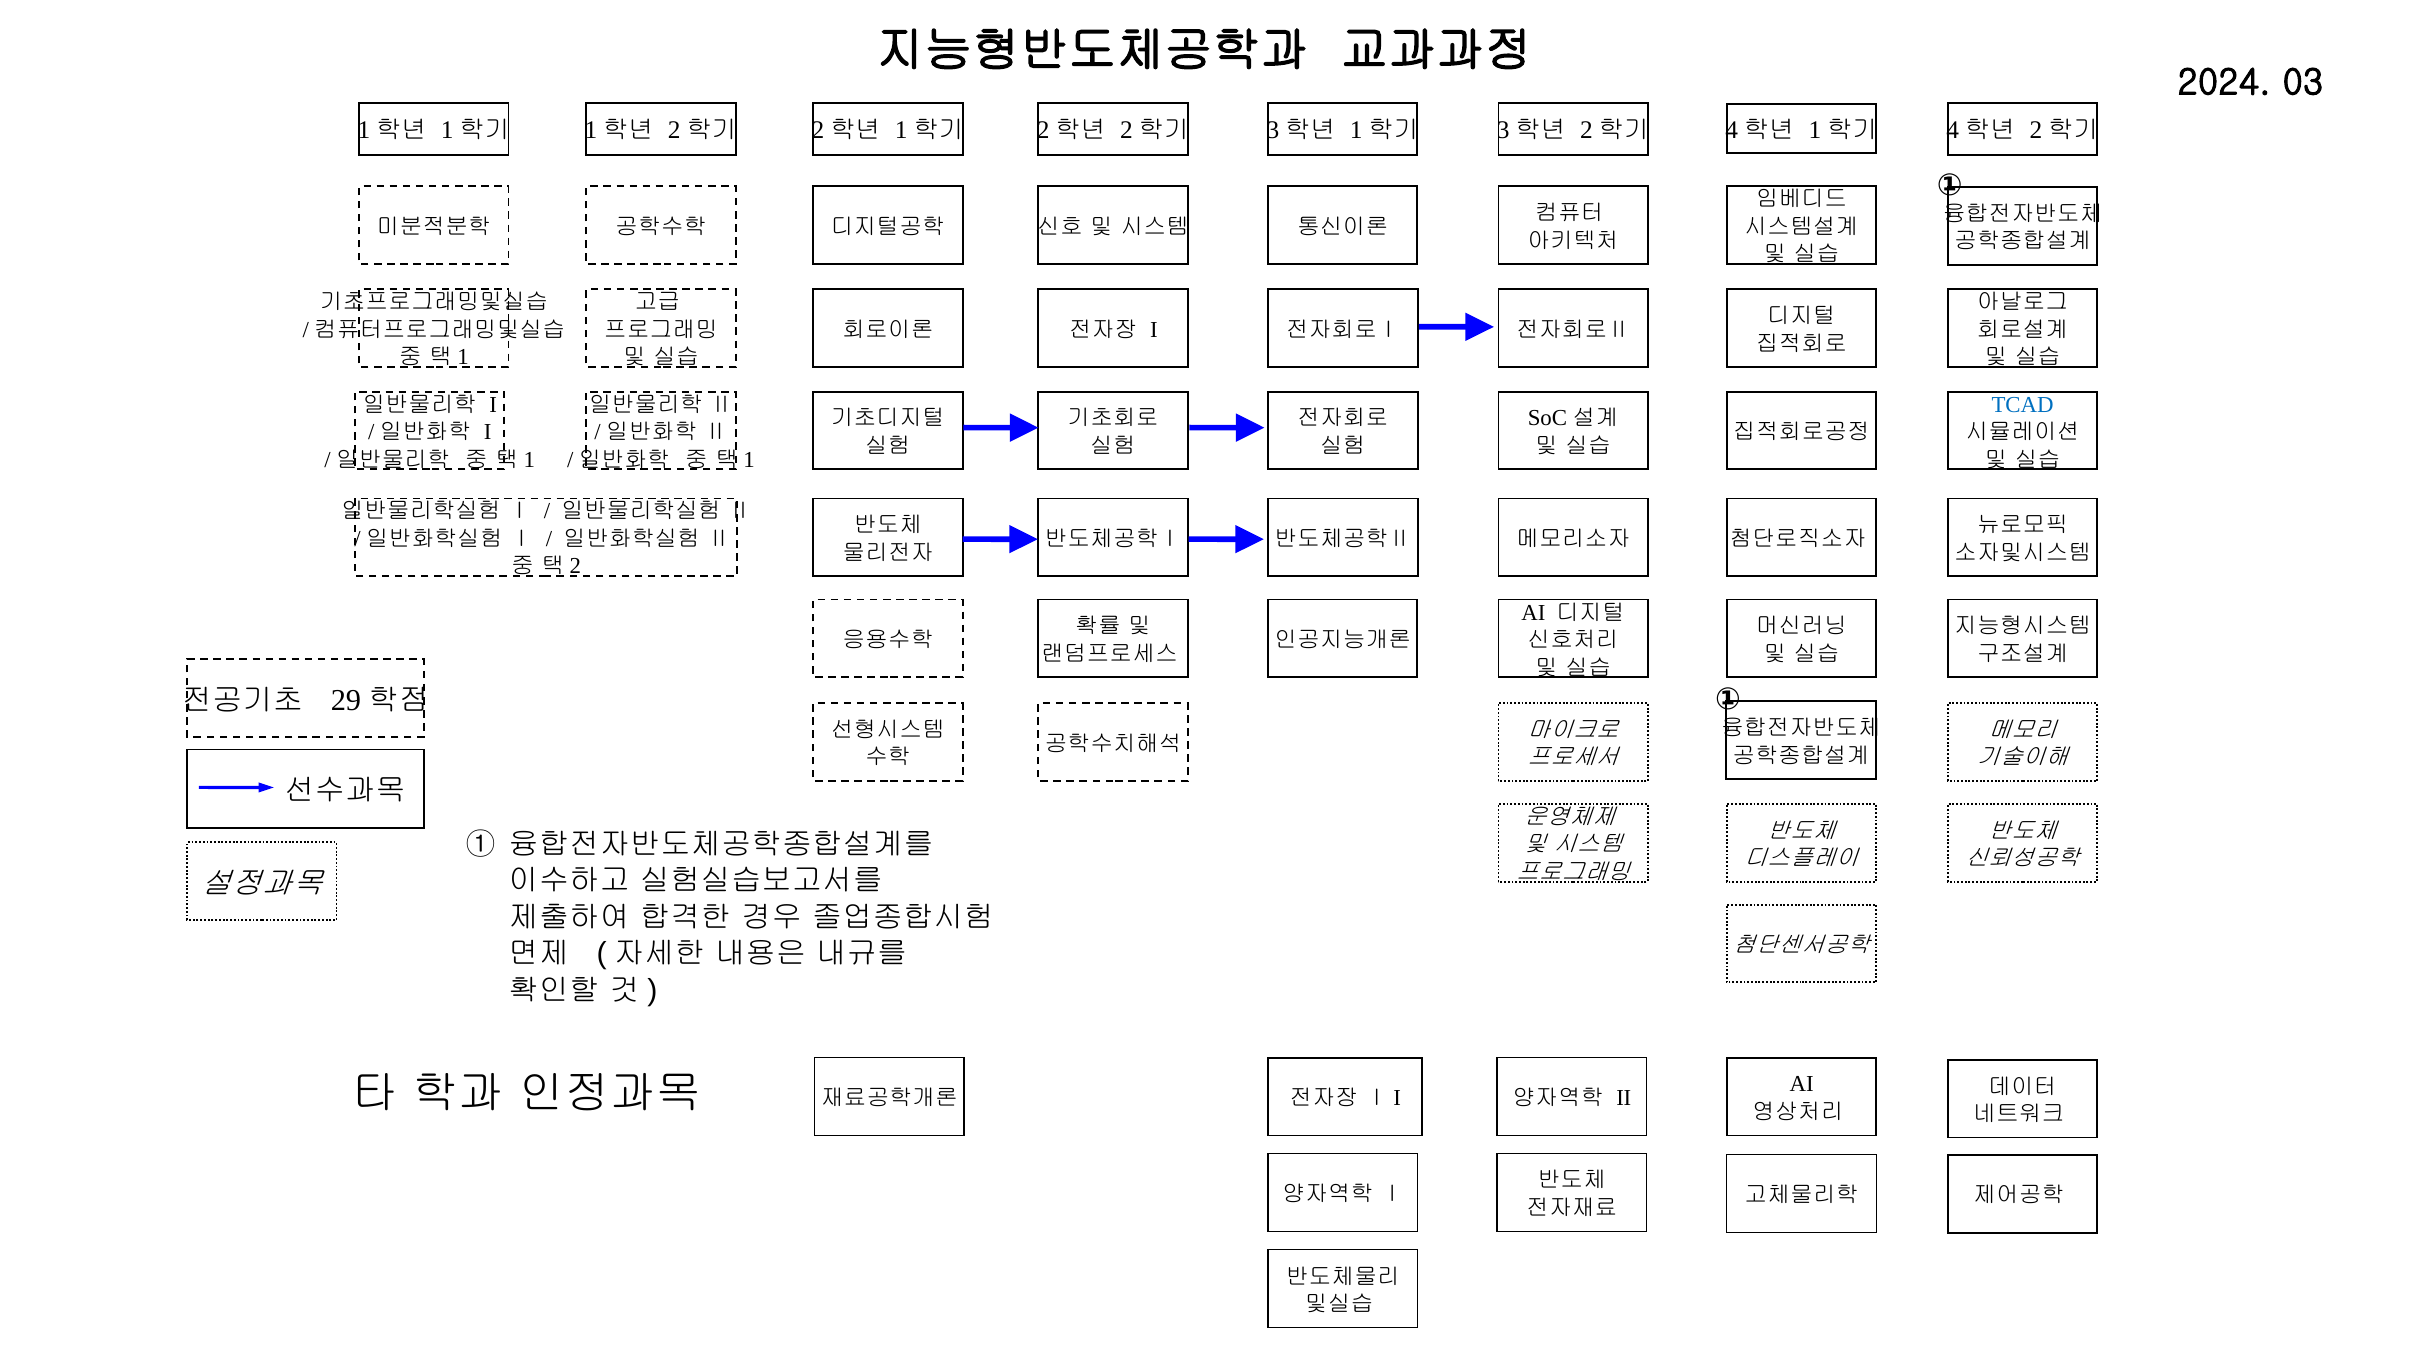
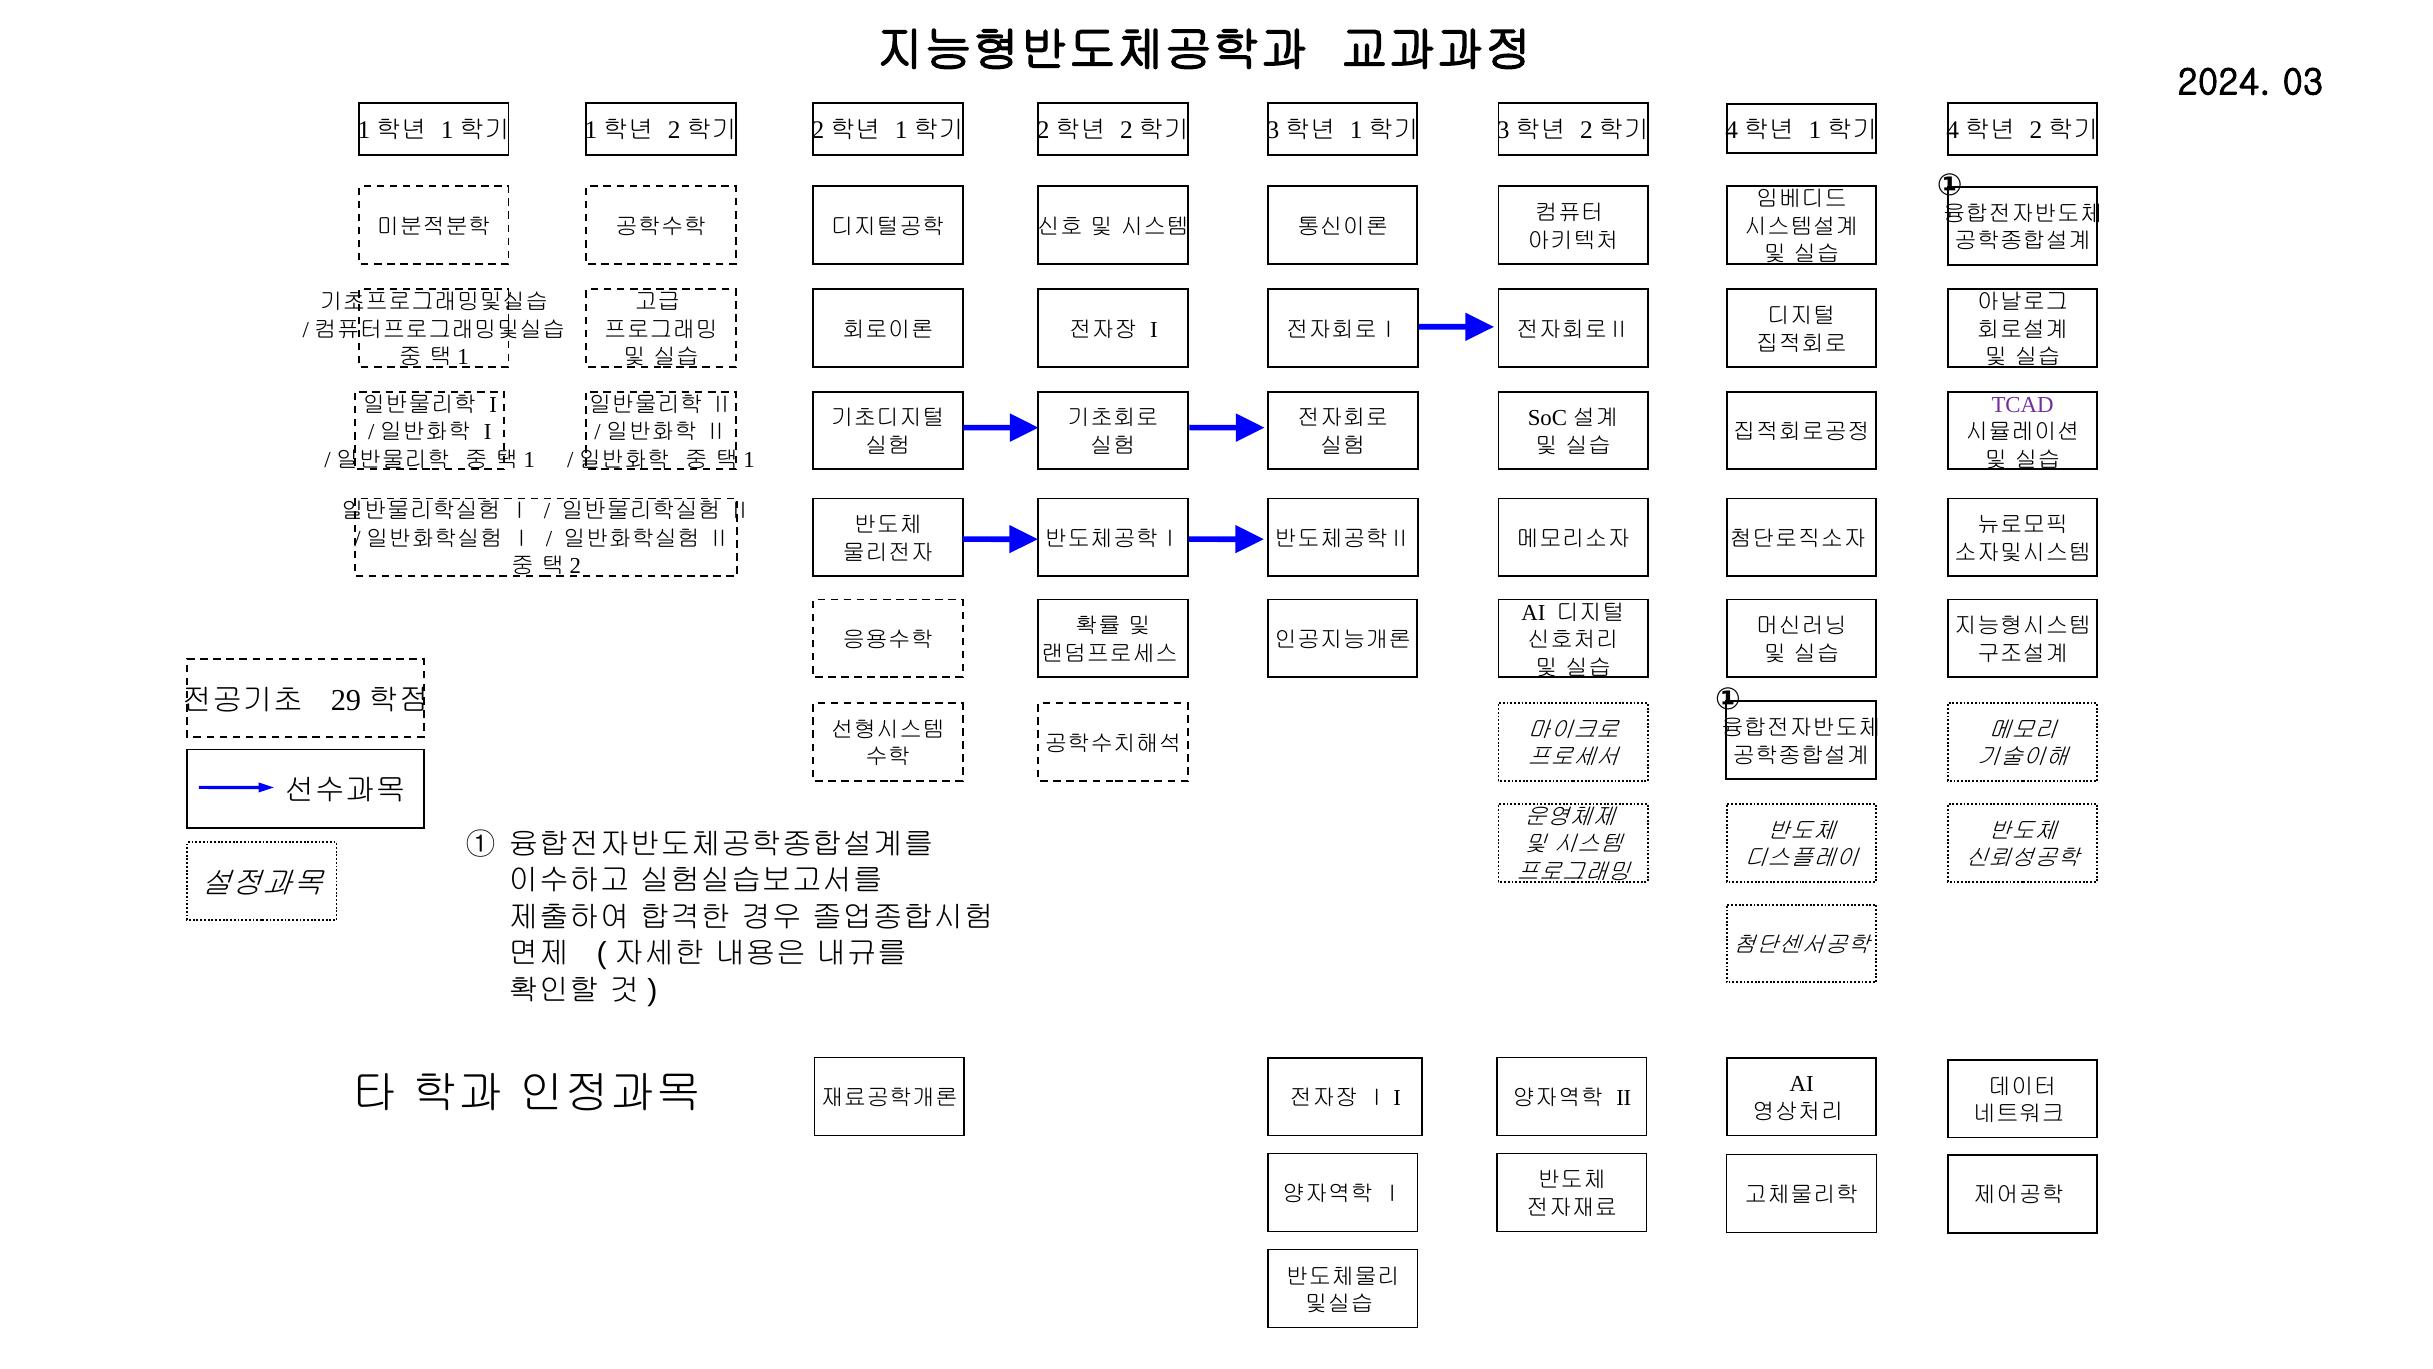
TCAD colour: blue -> purple (2023, 405)
